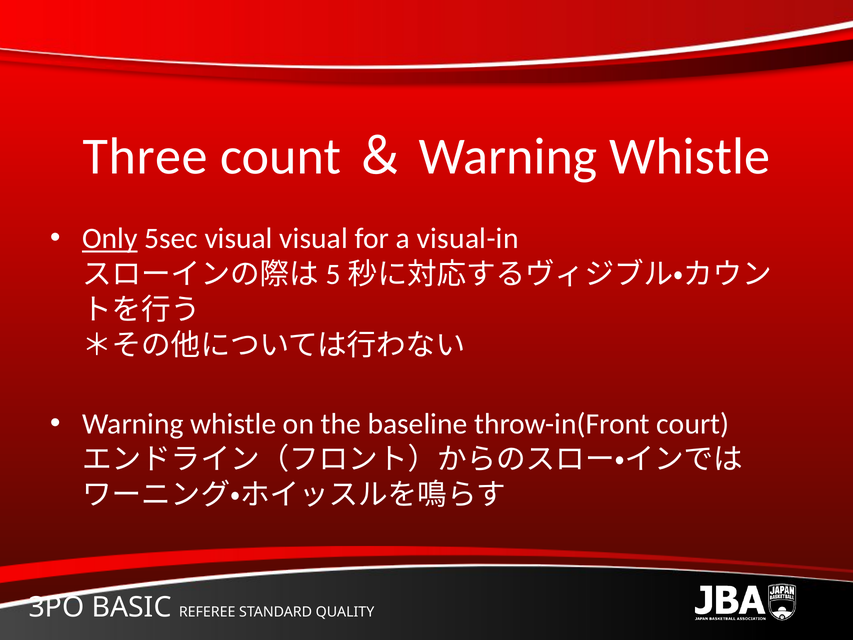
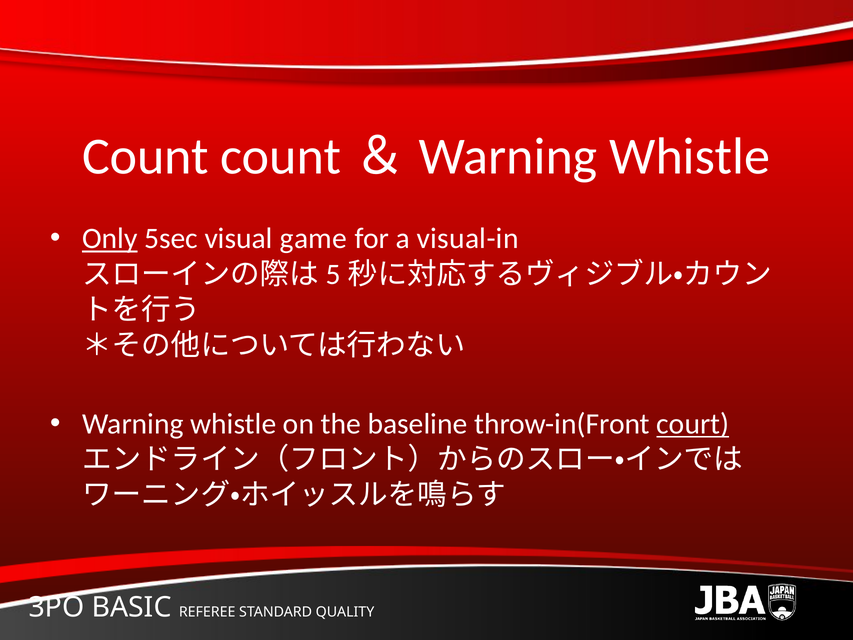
Three: Three -> Count (146, 156)
visual visual: visual -> game (313, 239)
court underline: none -> present (693, 424)
